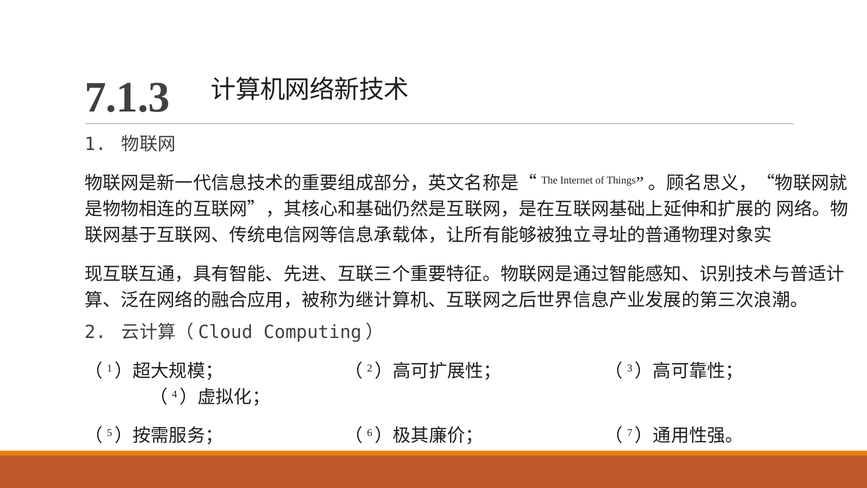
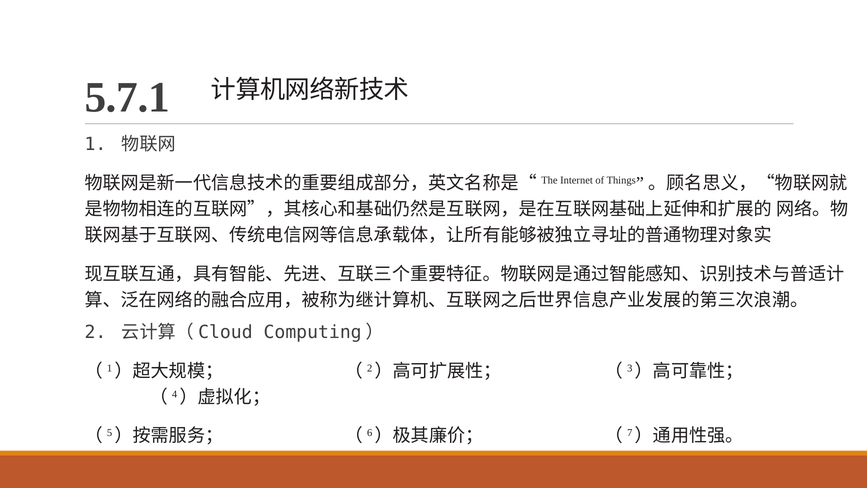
7.1.3: 7.1.3 -> 5.7.1 (127, 97)
